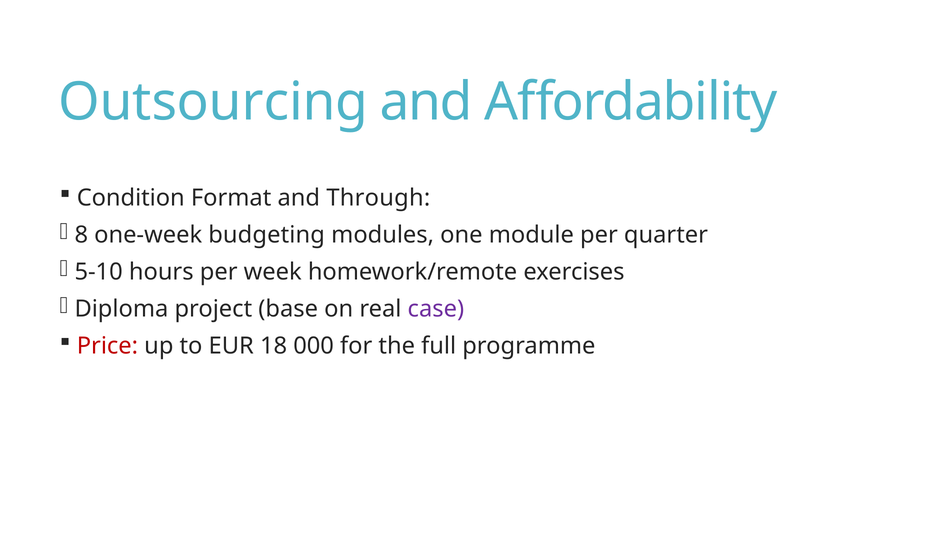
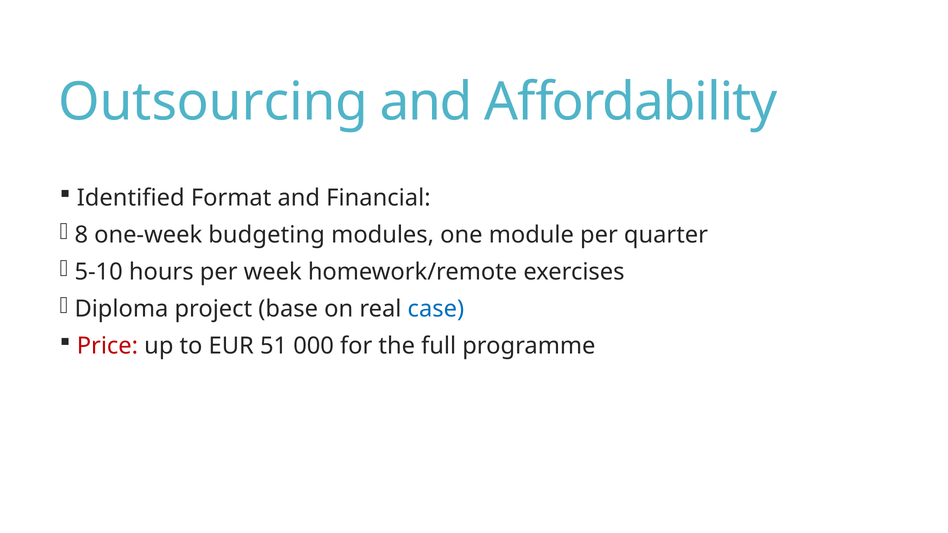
Condition: Condition -> Identified (131, 198)
Through: Through -> Financial (378, 198)
case colour: purple -> blue (436, 309)
18: 18 -> 51 (274, 346)
